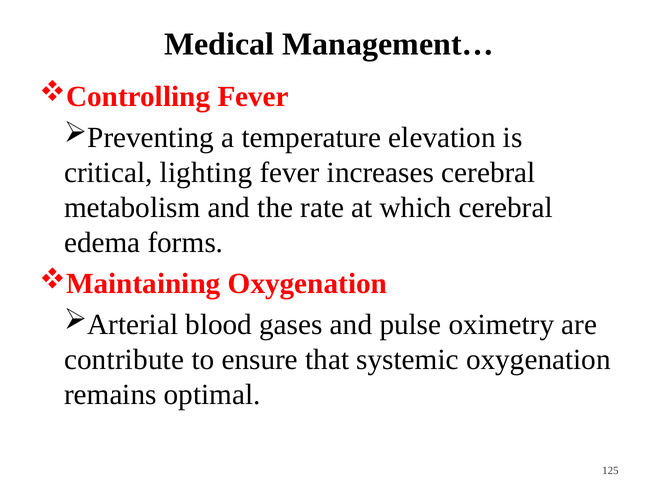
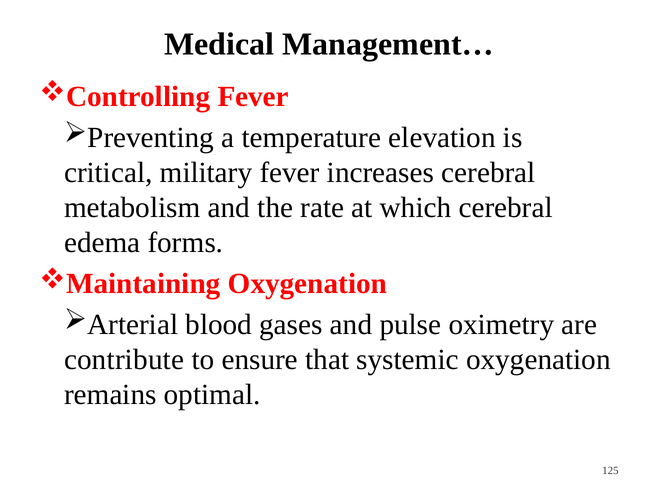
lighting: lighting -> military (206, 173)
